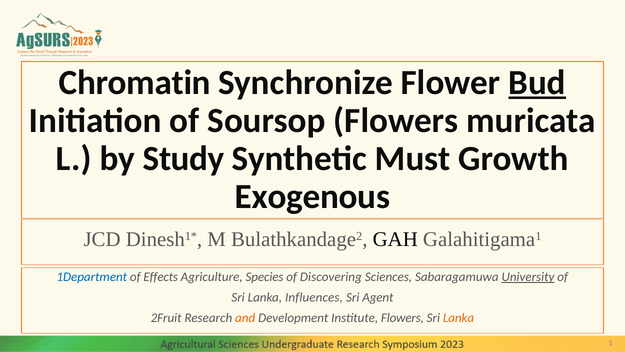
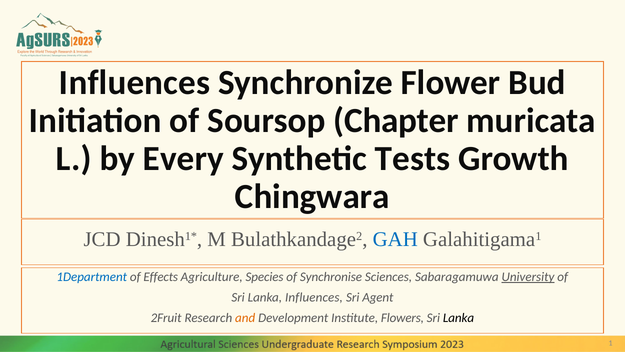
Chromatin: Chromatin -> Influences (135, 83)
Bud underline: present -> none (537, 83)
Soursop Flowers: Flowers -> Chapter (396, 120)
Study: Study -> Every (183, 158)
Must: Must -> Tests (413, 158)
Exogenous: Exogenous -> Chingwara (312, 196)
GAH colour: black -> blue (395, 239)
Discovering: Discovering -> Synchronise (331, 277)
Lanka colour: orange -> black (459, 318)
